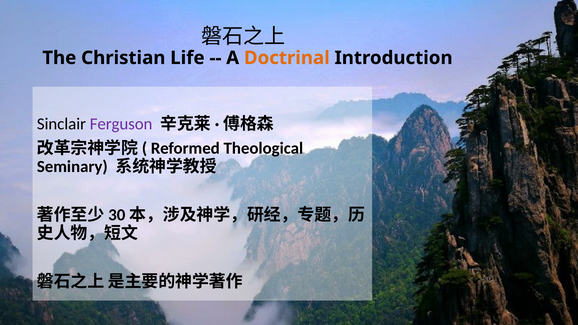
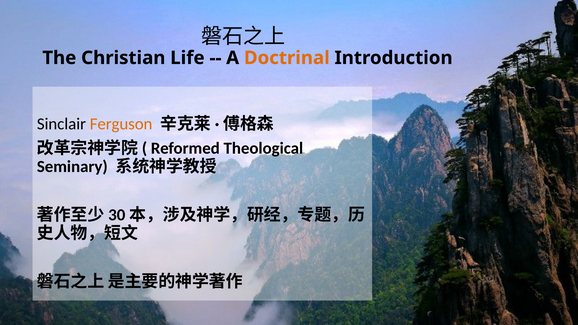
Ferguson colour: purple -> orange (121, 124)
